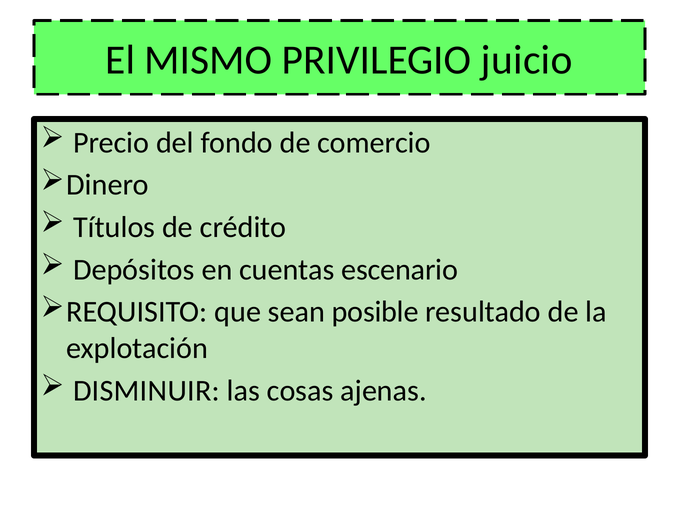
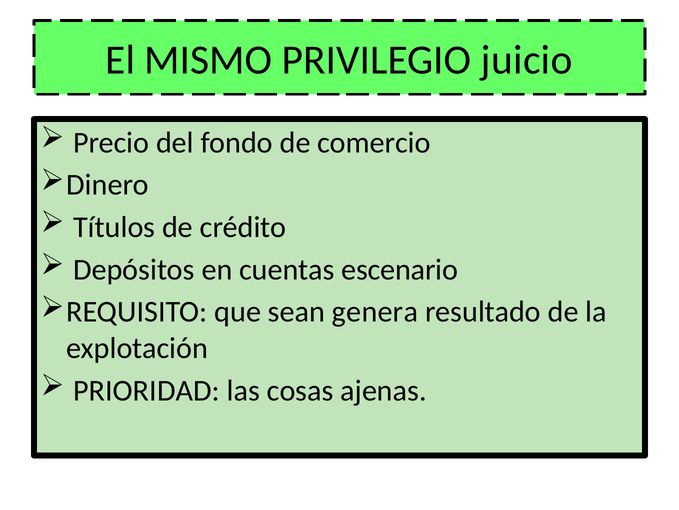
posible: posible -> genera (375, 311)
DISMINUIR: DISMINUIR -> PRIORIDAD (147, 390)
